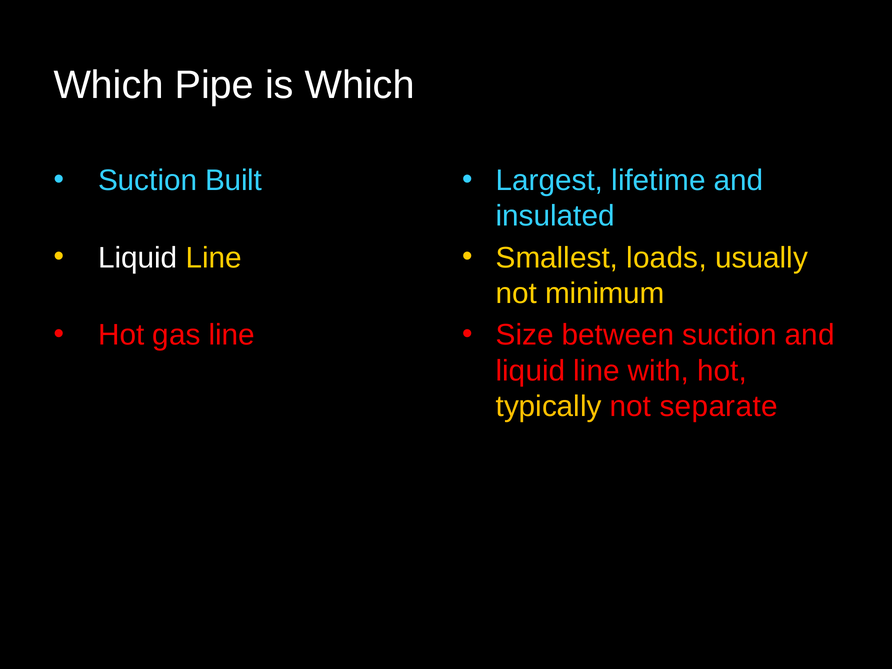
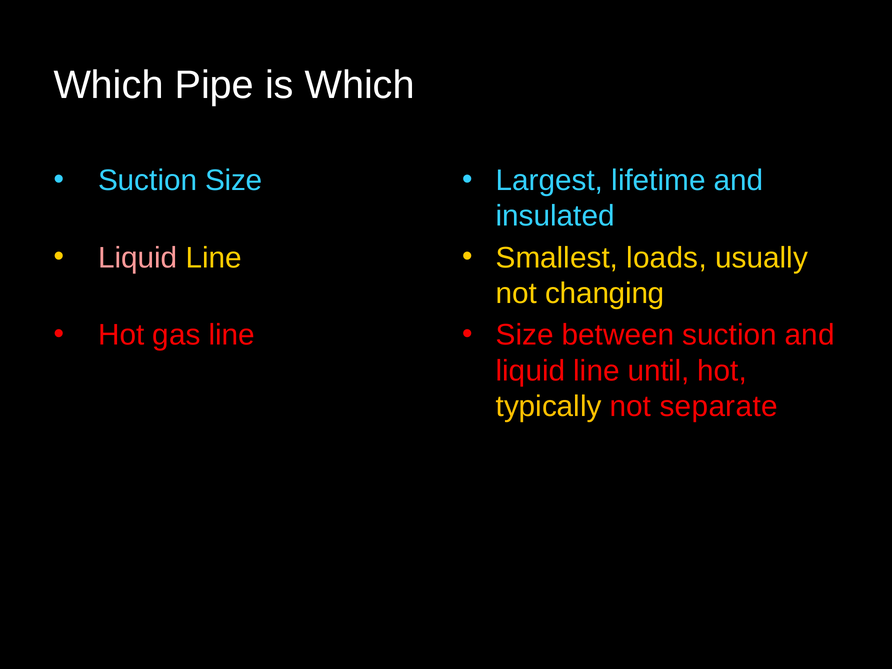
Suction Built: Built -> Size (234, 180)
Liquid colour: white -> pink (138, 258)
minimum: minimum -> changing (605, 293)
with: with -> until (659, 371)
